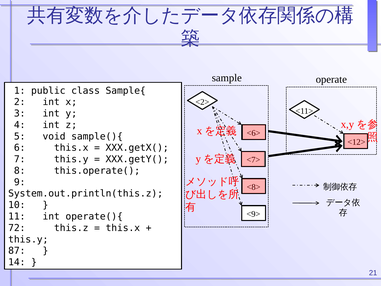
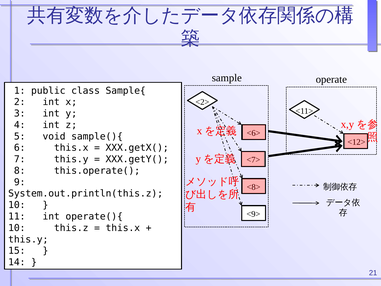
72: 72 -> 10 (17, 228)
87: 87 -> 15 (17, 251)
